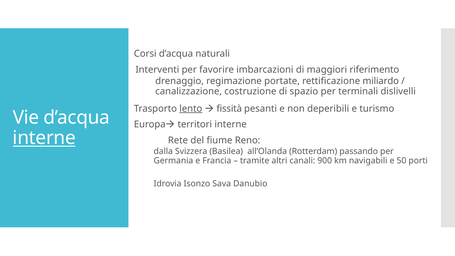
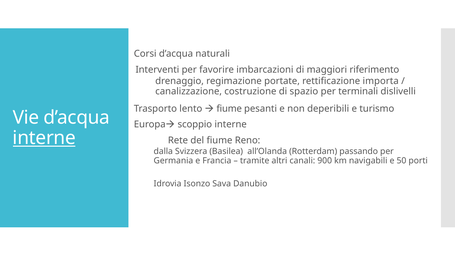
miliardo: miliardo -> importa (381, 81)
lento underline: present -> none (191, 109)
fissità: fissità -> fiume (229, 109)
territori: territori -> scoppio (195, 124)
